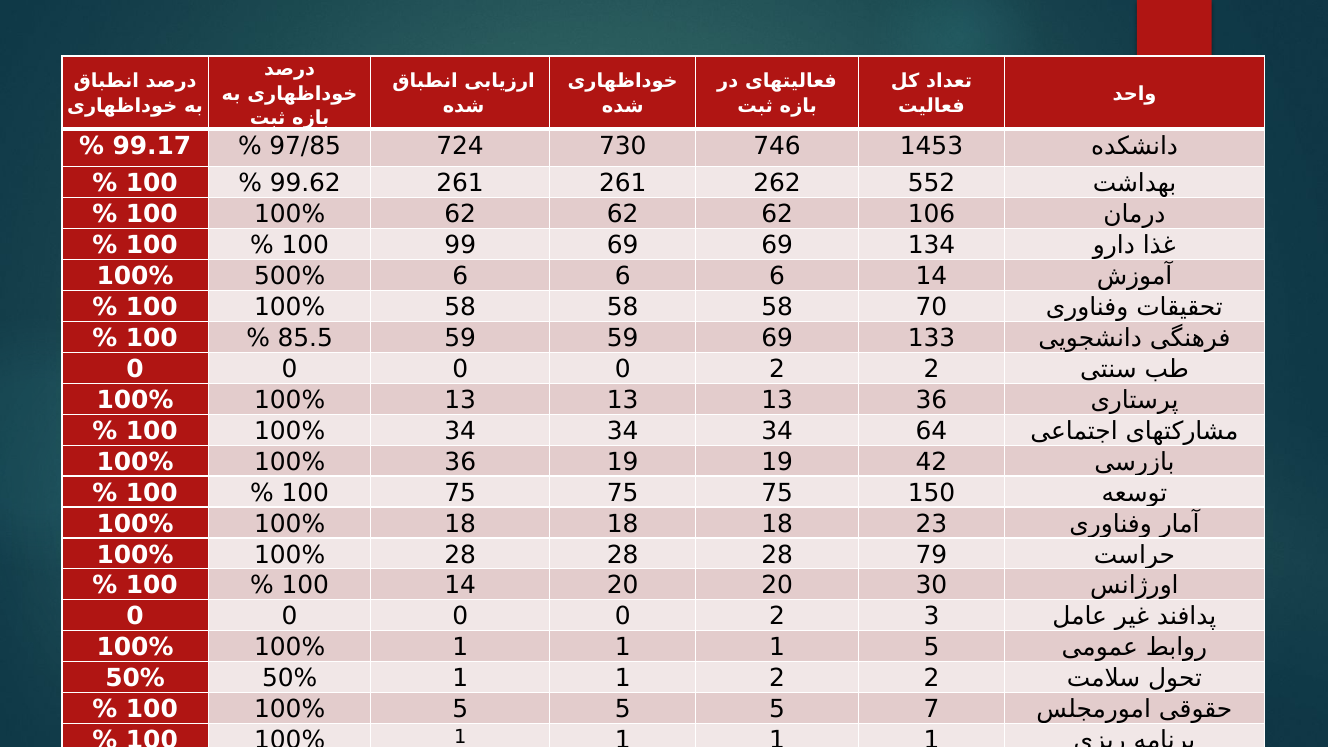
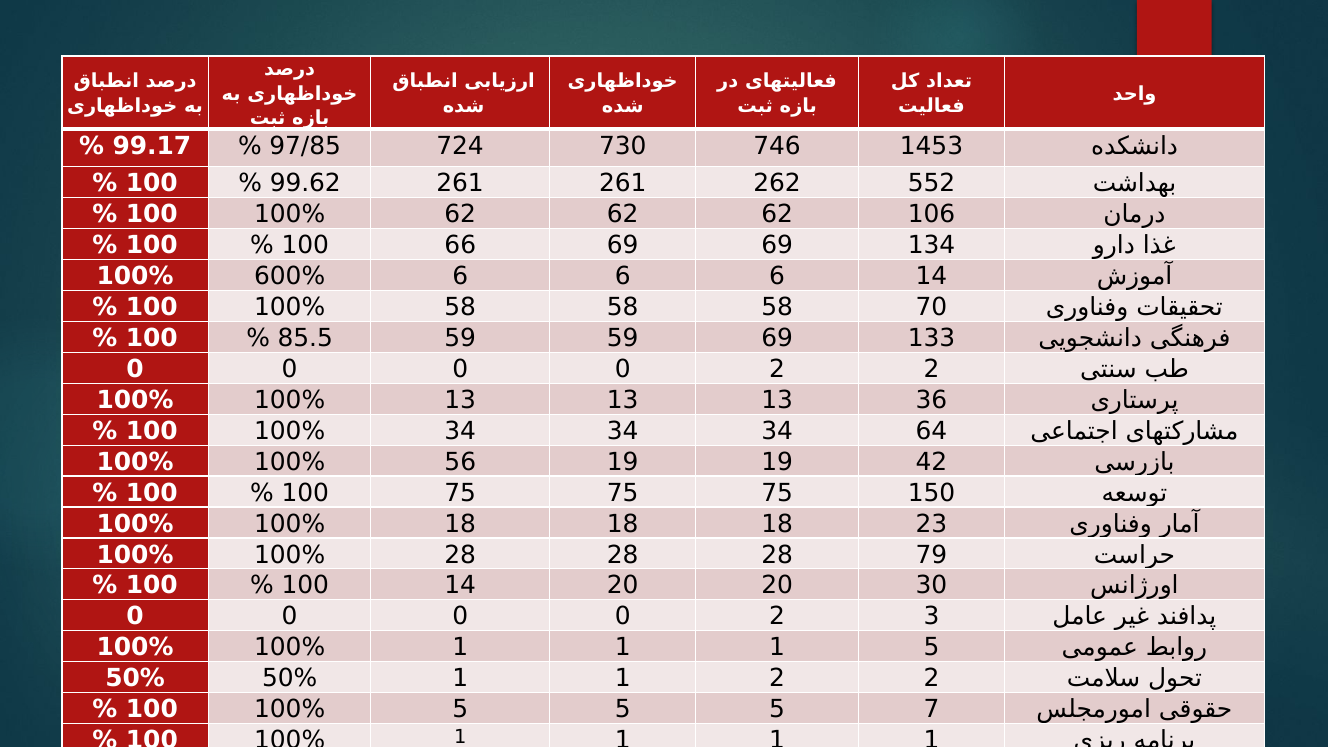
99: 99 -> 66 (460, 245)
500%: 500% -> 600% (290, 276)
100% 36: 36 -> 56 (460, 462)
